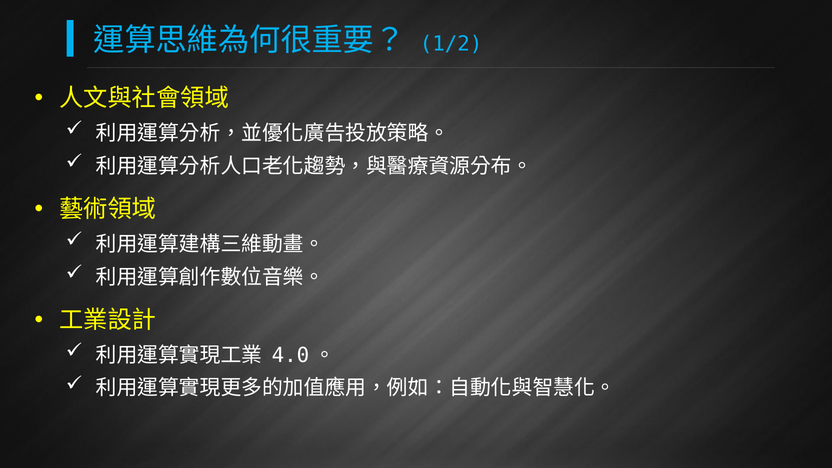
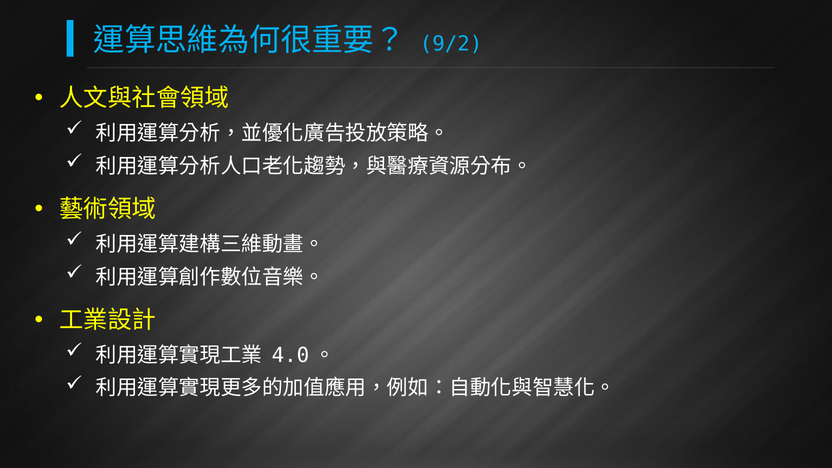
1/2: 1/2 -> 9/2 (451, 44)
